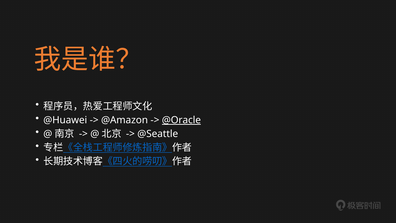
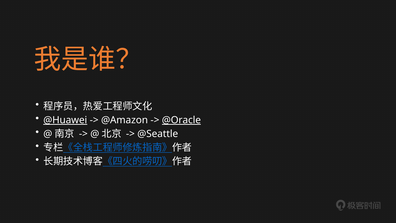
@Huawei underline: none -> present (65, 120)
